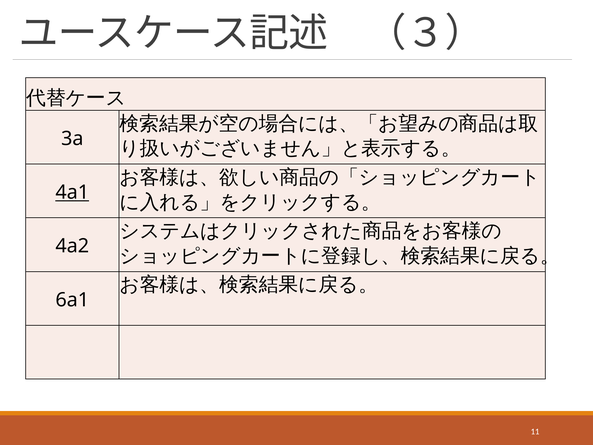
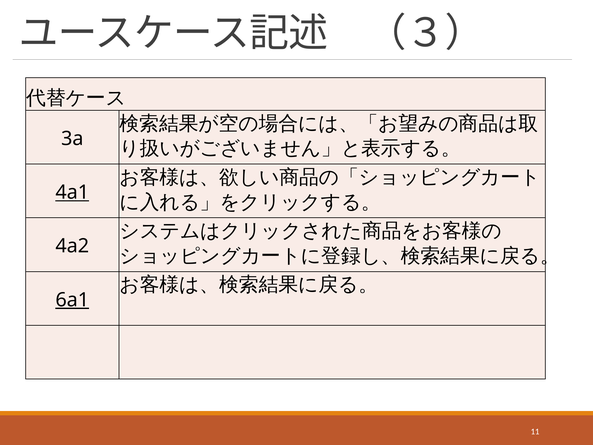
6a1 underline: none -> present (72, 300)
